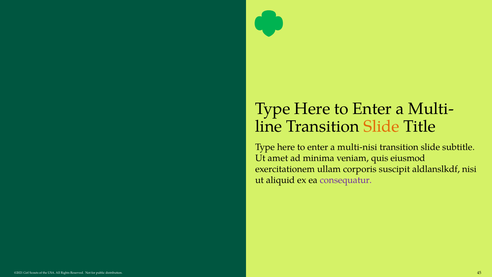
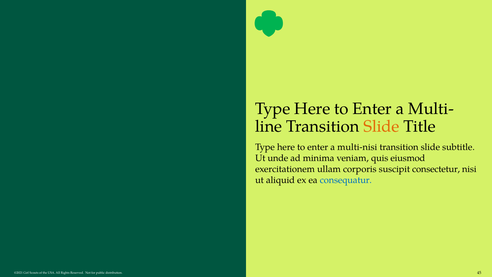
amet: amet -> unde (278, 158)
aldlanslkdf: aldlanslkdf -> consectetur (436, 169)
consequatur colour: purple -> blue (346, 180)
